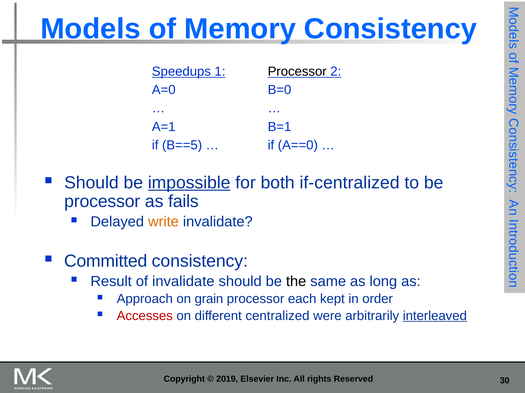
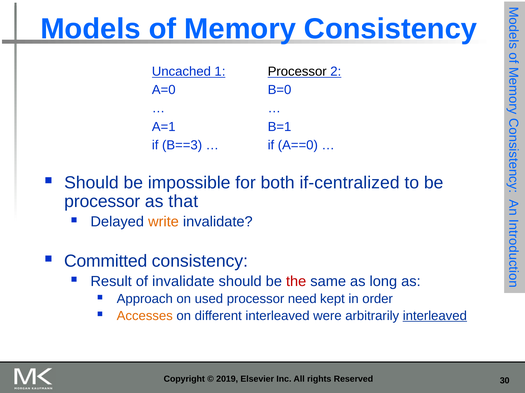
Speedups: Speedups -> Uncached (181, 72)
B==5: B==5 -> B==3 (182, 145)
impossible underline: present -> none (189, 183)
fails: fails -> that (183, 202)
the colour: black -> red (296, 282)
grain: grain -> used (209, 299)
each: each -> need (302, 299)
Accesses colour: red -> orange (145, 316)
different centralized: centralized -> interleaved (278, 316)
